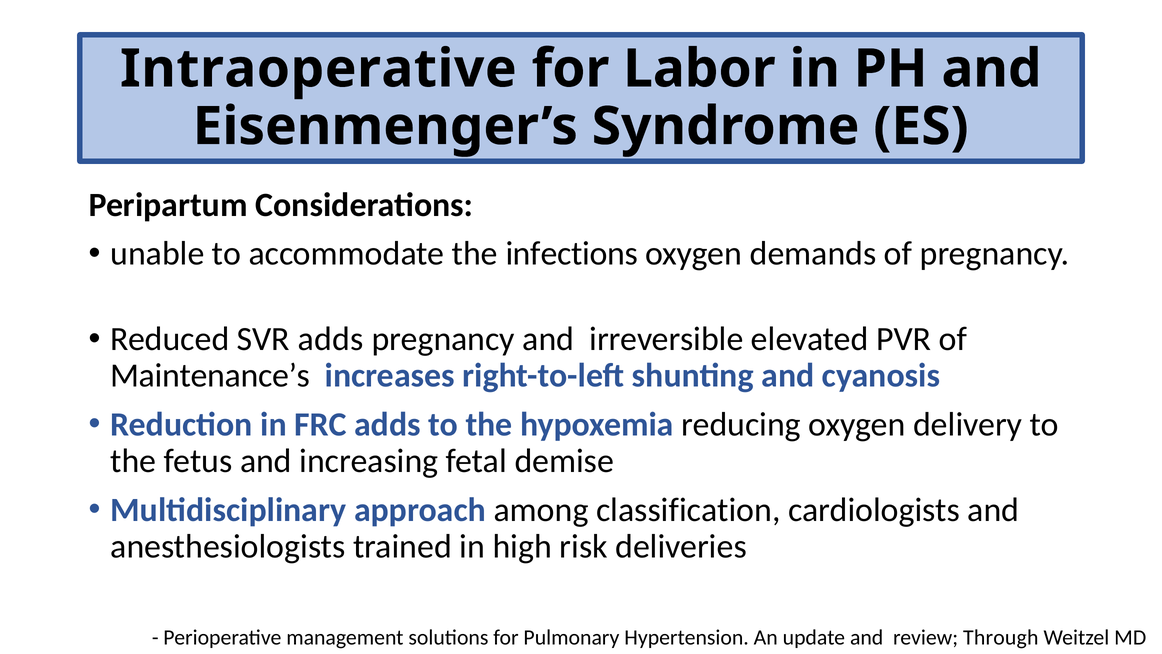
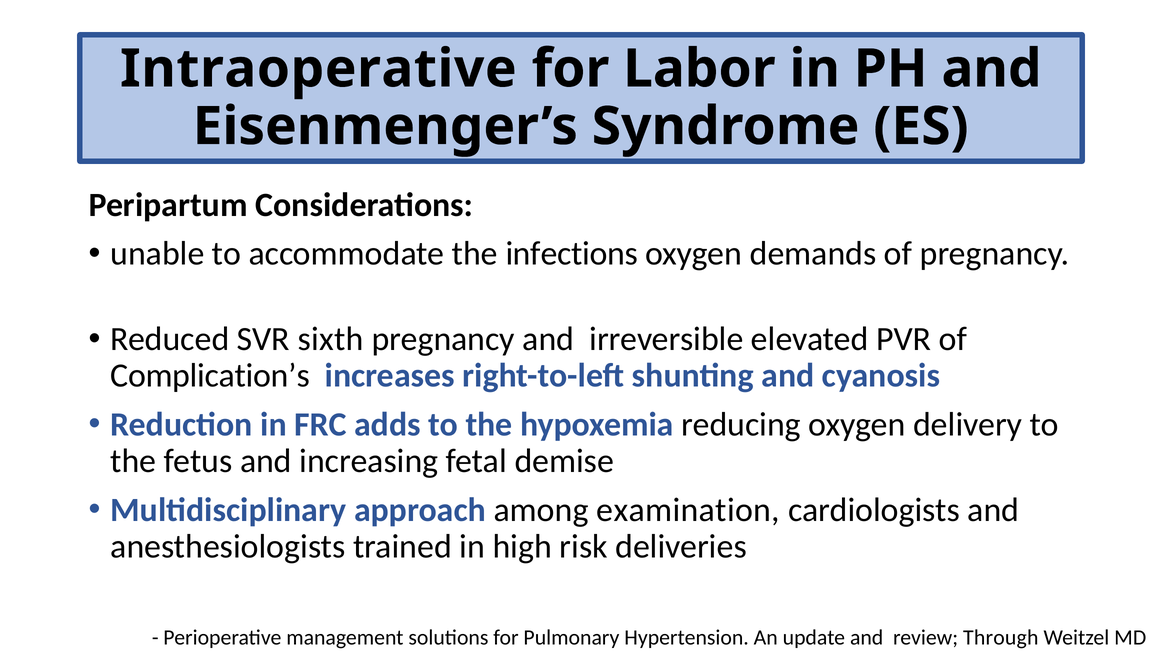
SVR adds: adds -> sixth (331, 339)
Maintenance’s: Maintenance’s -> Complication’s (210, 376)
classification: classification -> examination (688, 510)
